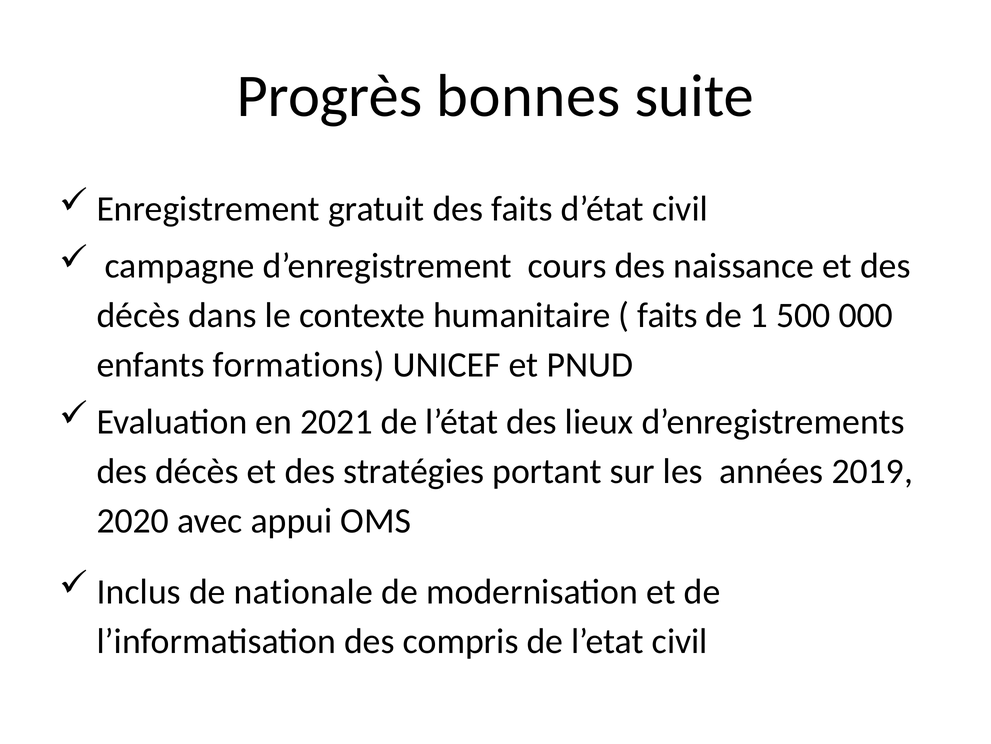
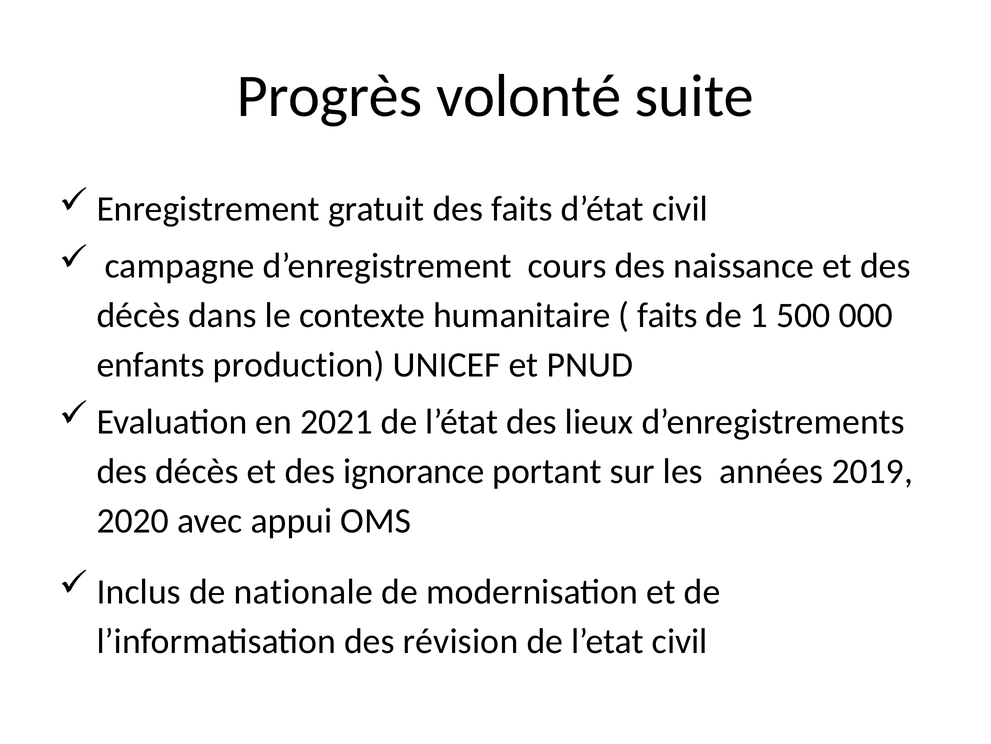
bonnes: bonnes -> volonté (529, 96)
formations: formations -> production (299, 365)
stratégies: stratégies -> ignorance (414, 471)
compris: compris -> révision (461, 641)
